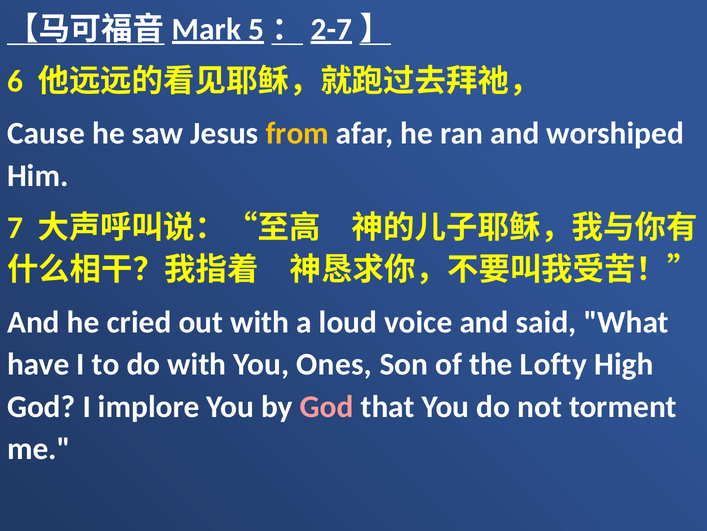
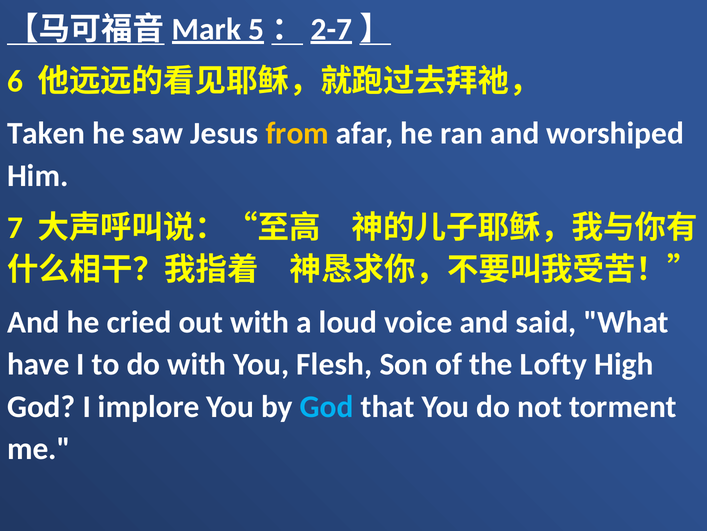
Cause: Cause -> Taken (46, 133)
Ones: Ones -> Flesh (334, 364)
God colour: pink -> light blue (327, 406)
